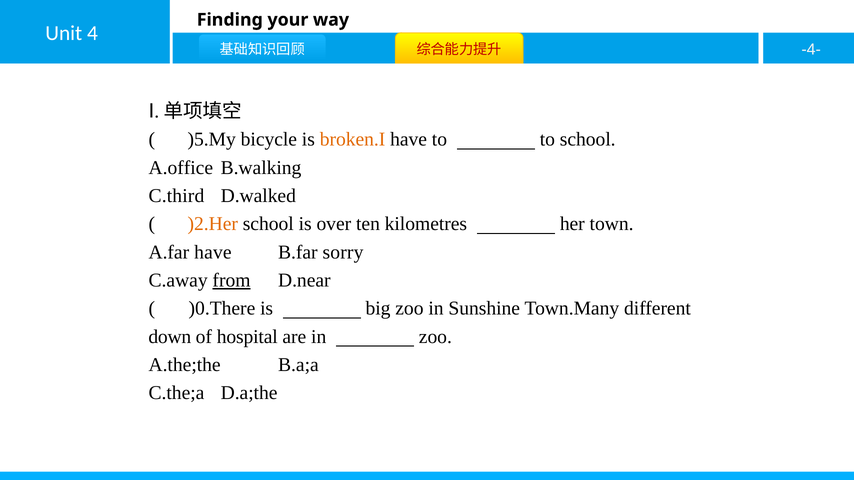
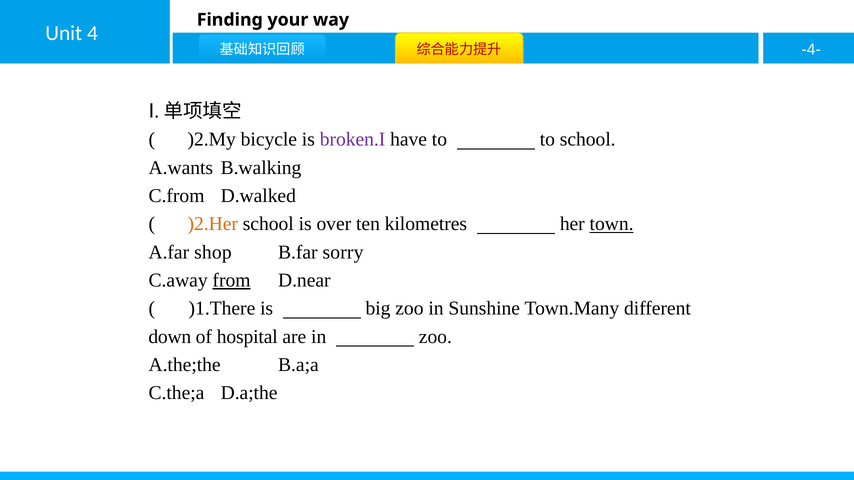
)5.My: )5.My -> )2.My (212, 140)
broken.I colour: orange -> purple (353, 140)
A.office: A.office -> A.wants (181, 168)
C.third: C.third -> C.from (177, 196)
town underline: none -> present (612, 224)
A.far have: have -> shop (213, 252)
)0.There: )0.There -> )1.There (222, 309)
